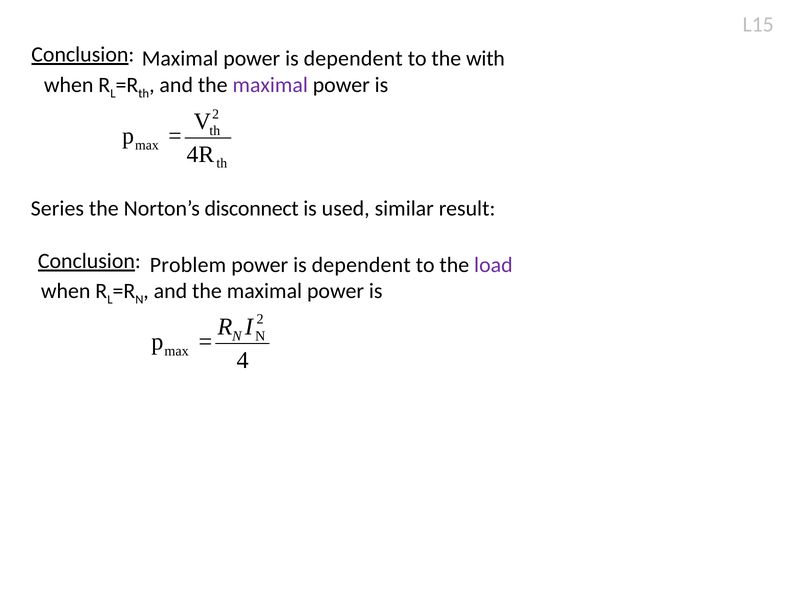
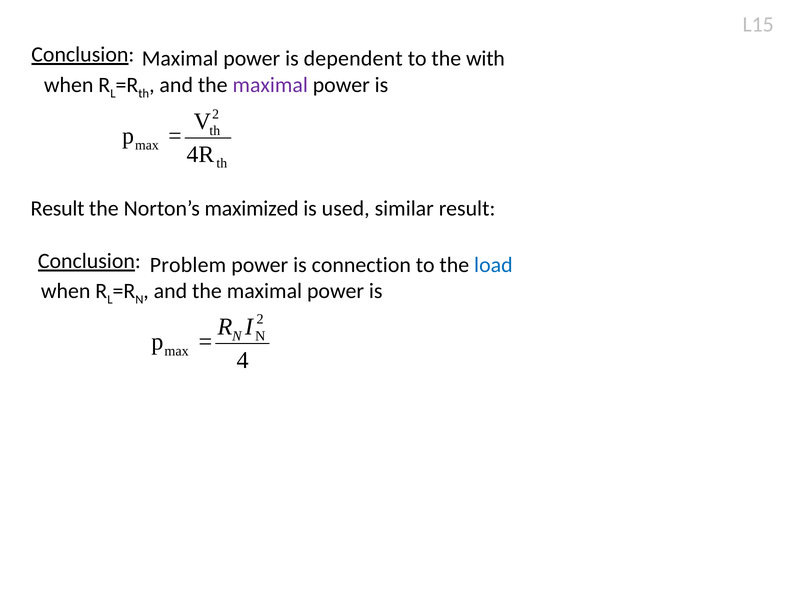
Series: Series -> Result (58, 209)
disconnect: disconnect -> maximized (252, 209)
dependent: dependent -> connection (361, 265)
load colour: purple -> blue (493, 265)
